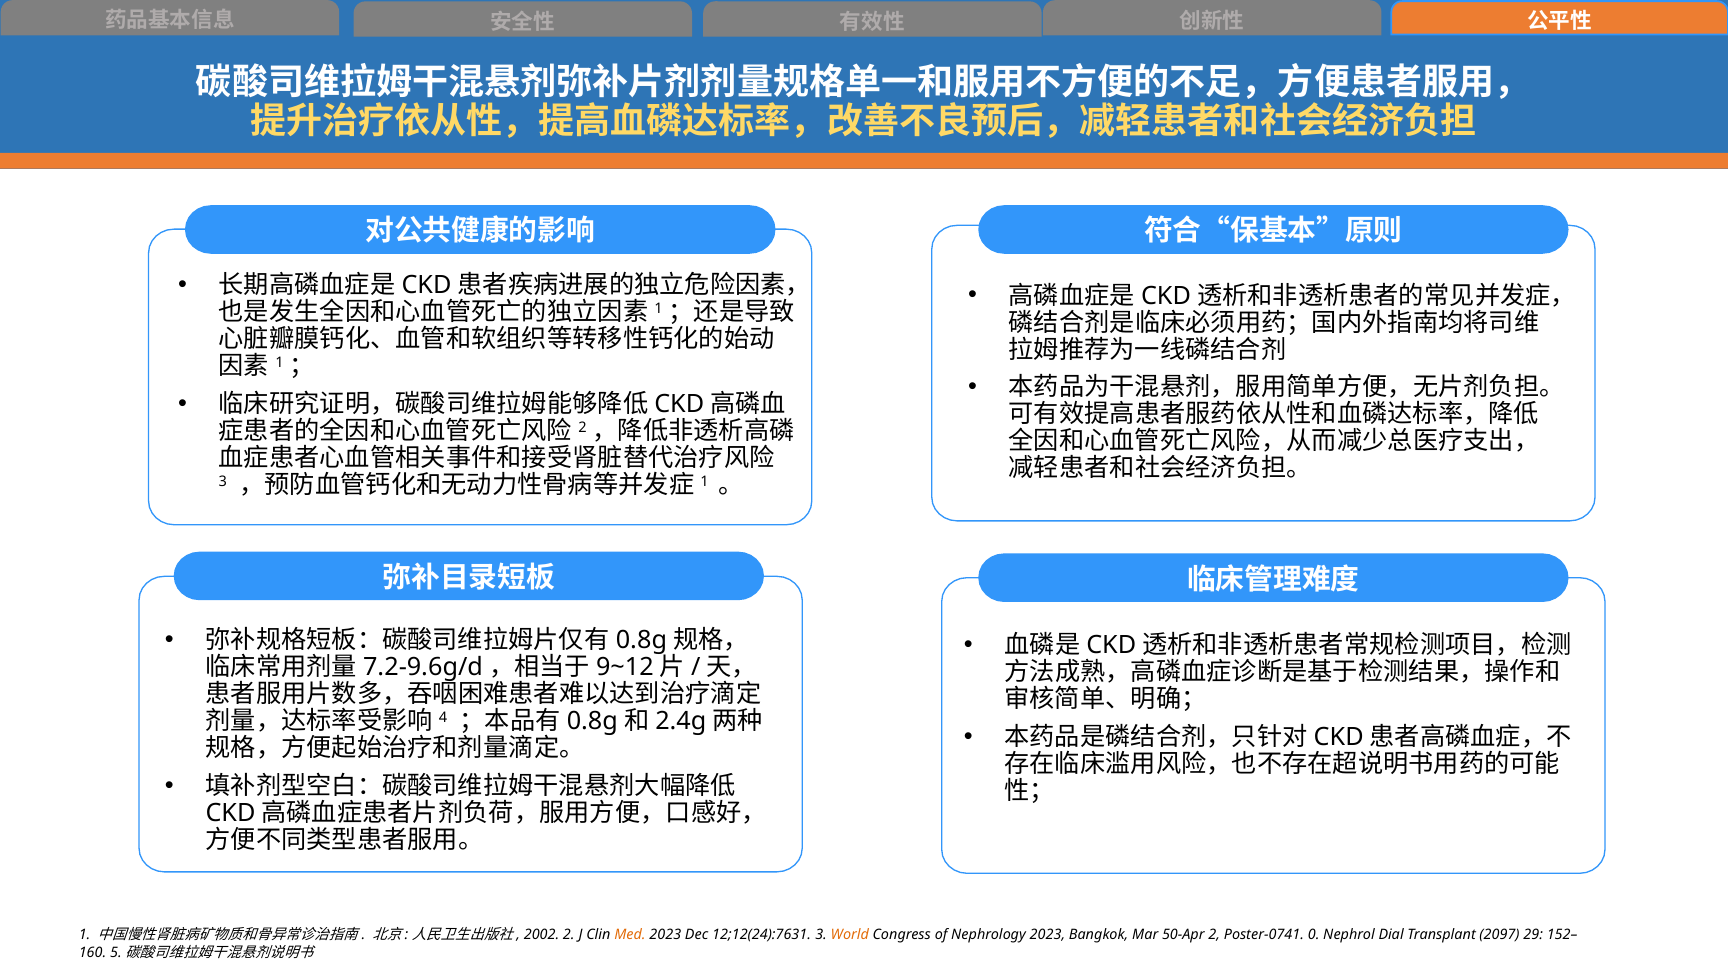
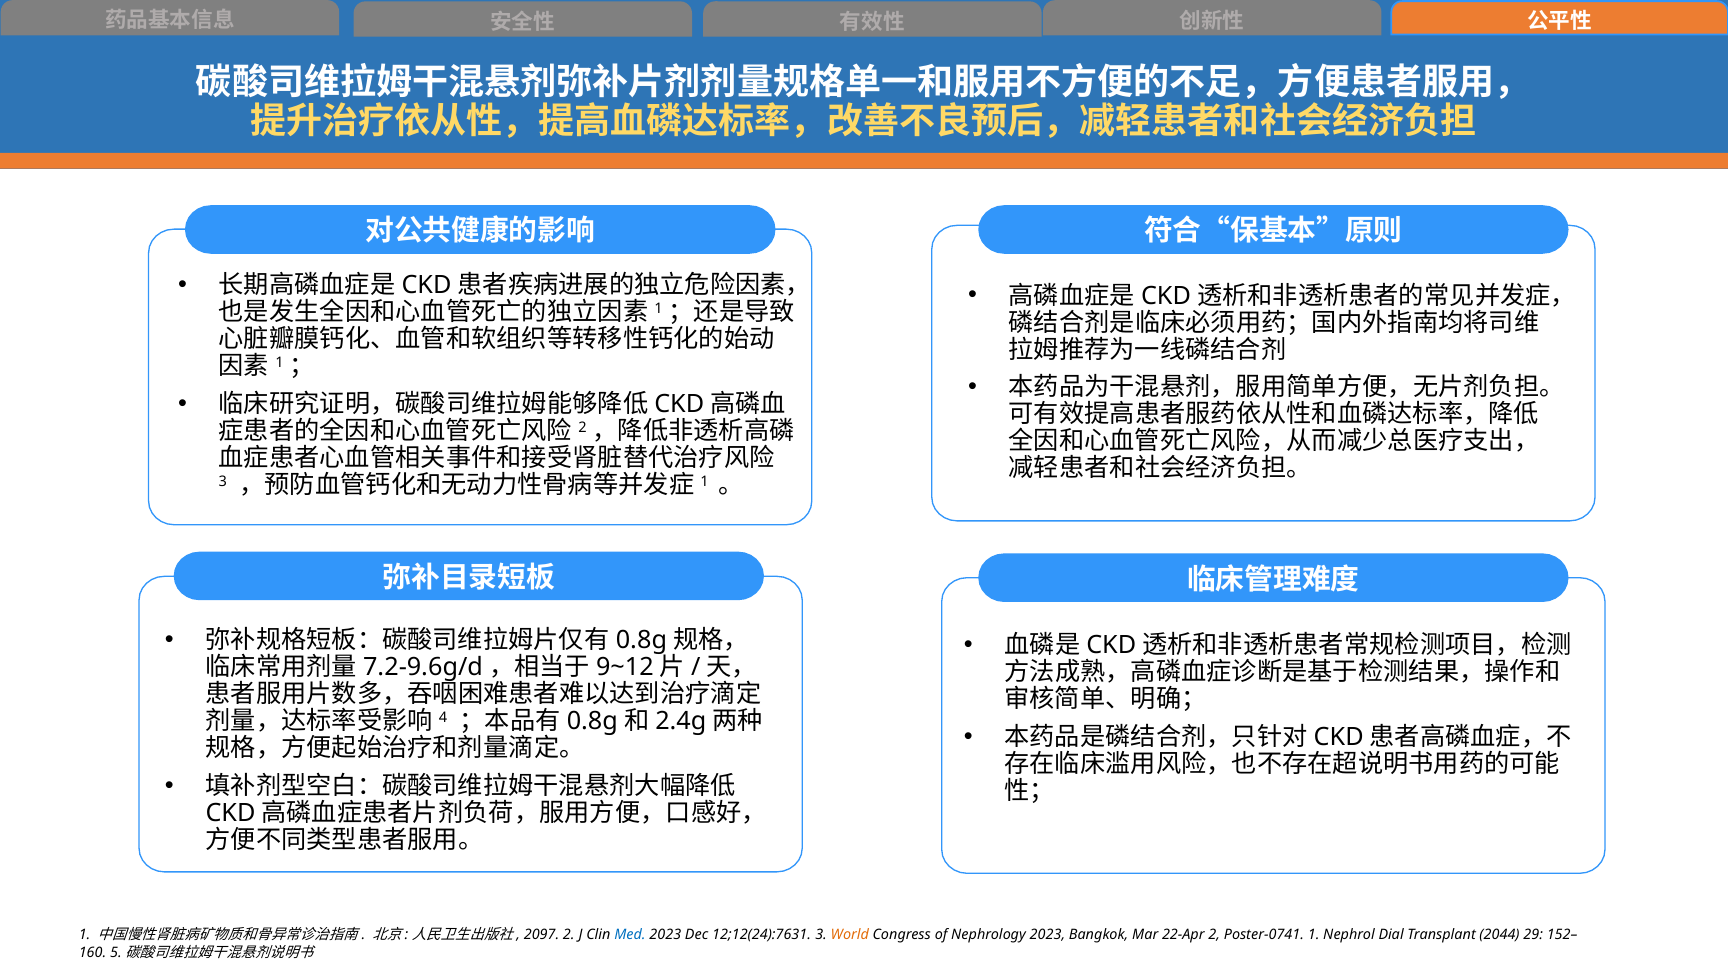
2002: 2002 -> 2097 (542, 935)
Med colour: orange -> blue (630, 935)
50-Apr: 50-Apr -> 22-Apr (1183, 935)
Poster-0741 0: 0 -> 1 (1314, 935)
2097: 2097 -> 2044 (1500, 935)
